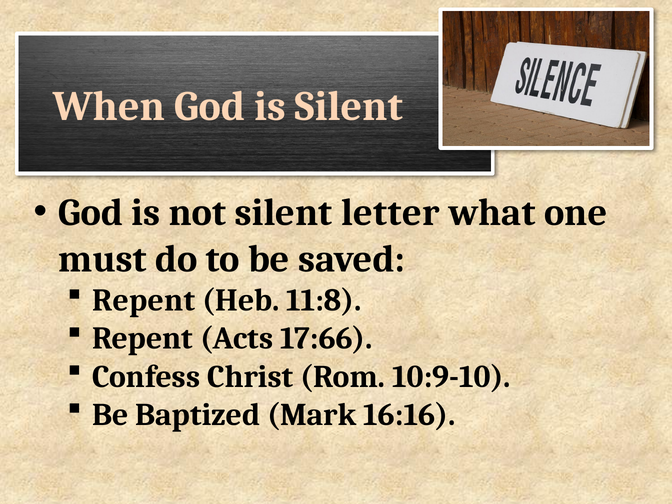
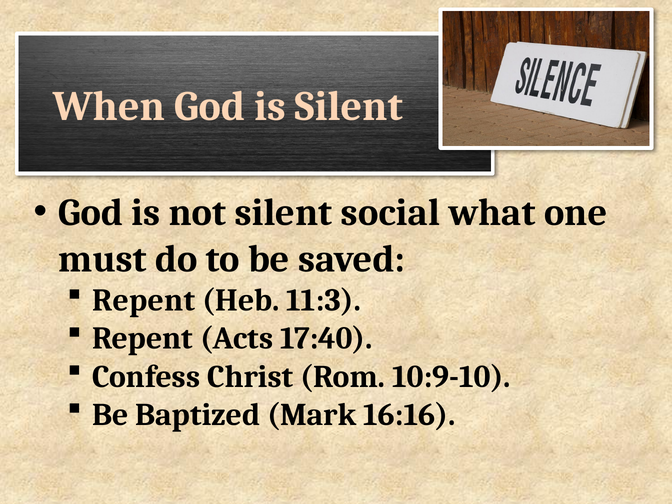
letter: letter -> social (391, 213)
11:8: 11:8 -> 11:3 (324, 300)
17:66: 17:66 -> 17:40 (326, 338)
